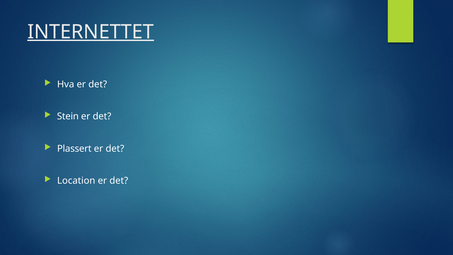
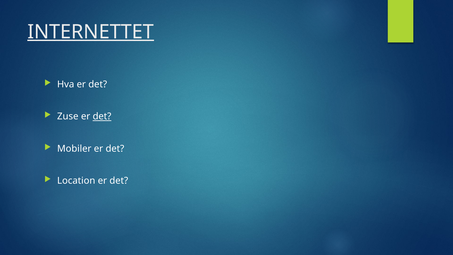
Stein: Stein -> Zuse (68, 116)
det underline: none -> present (102, 116)
Plassert: Plassert -> Mobiler (74, 149)
